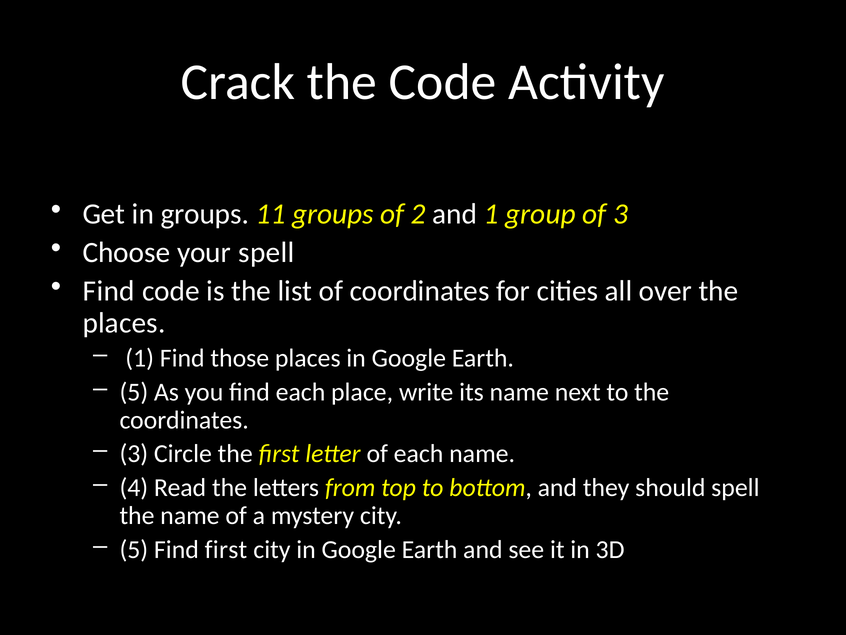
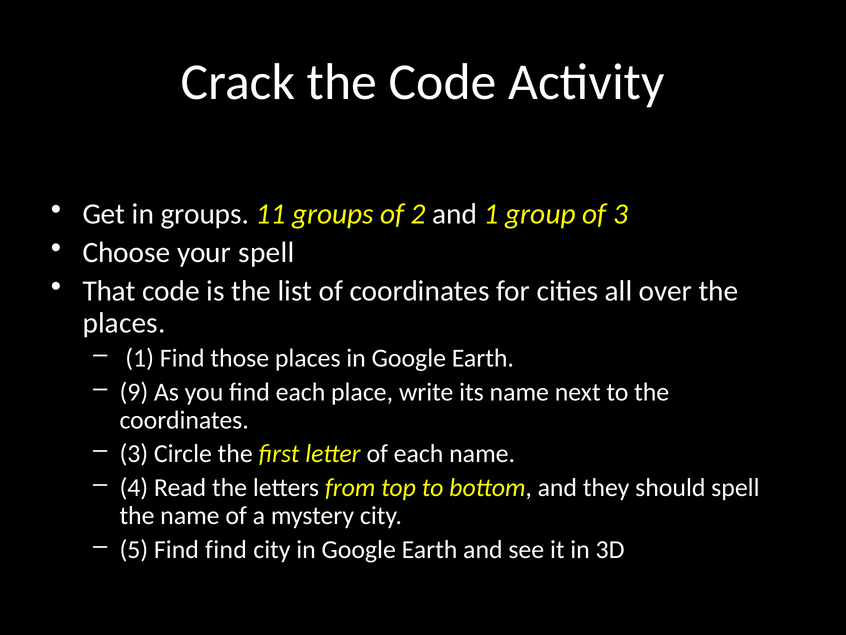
Find: Find -> That (109, 291)
5: 5 -> 9 (134, 392)
Find first: first -> find (226, 549)
